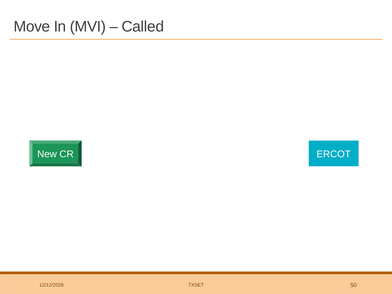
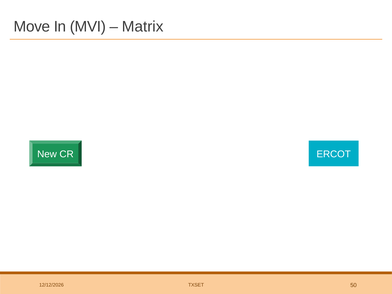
Called: Called -> Matrix (143, 27)
